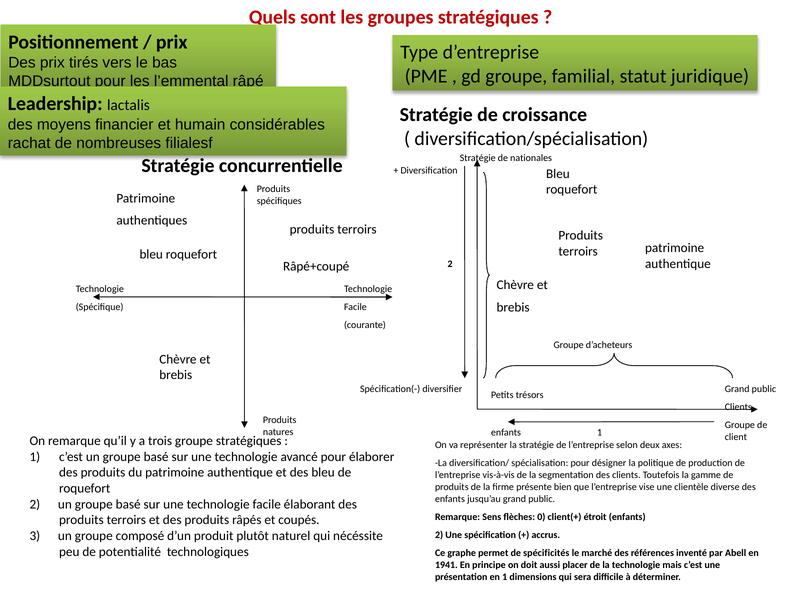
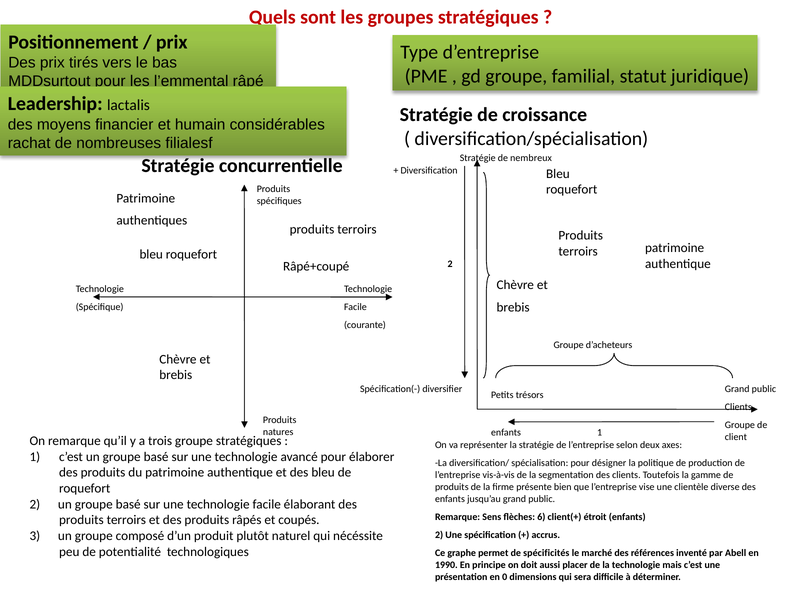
nationales: nationales -> nembreux (531, 158)
0: 0 -> 6 (541, 517)
1941: 1941 -> 1990 (446, 565)
en 1: 1 -> 0 (505, 577)
